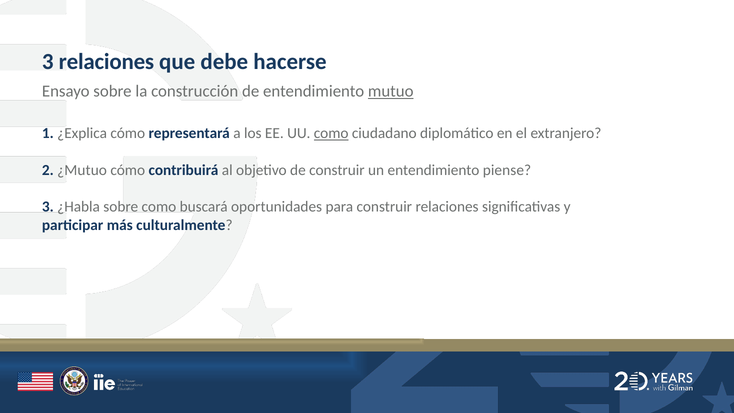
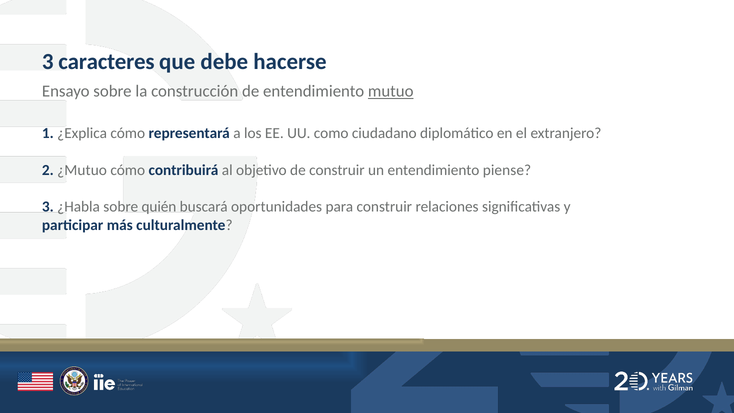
3 relaciones: relaciones -> caracteres (106, 62)
como underline: present -> none (331, 133)
sobre como: como -> quién (159, 207)
